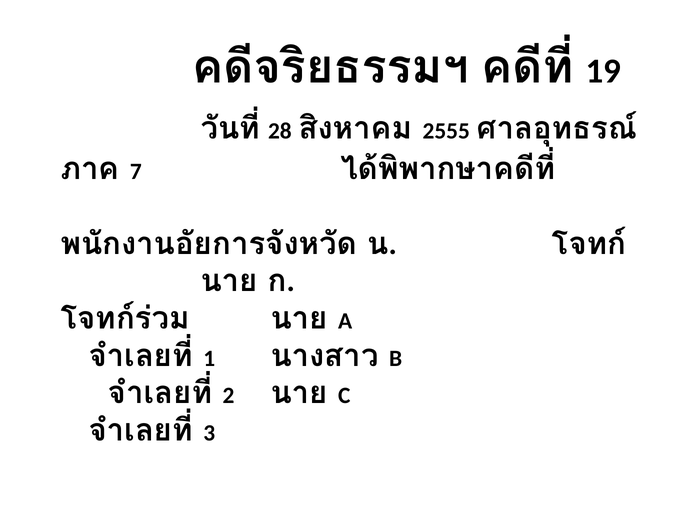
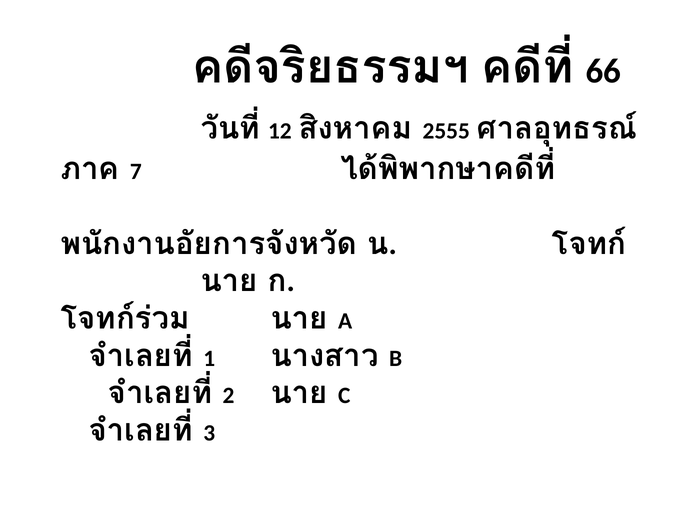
19: 19 -> 66 (603, 71)
28: 28 -> 12 (280, 131)
